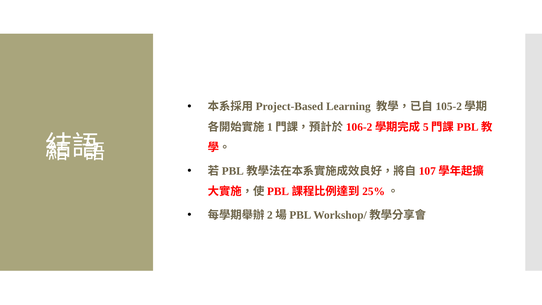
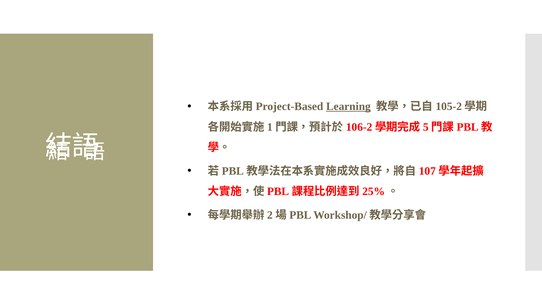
Learning underline: none -> present (348, 107)
